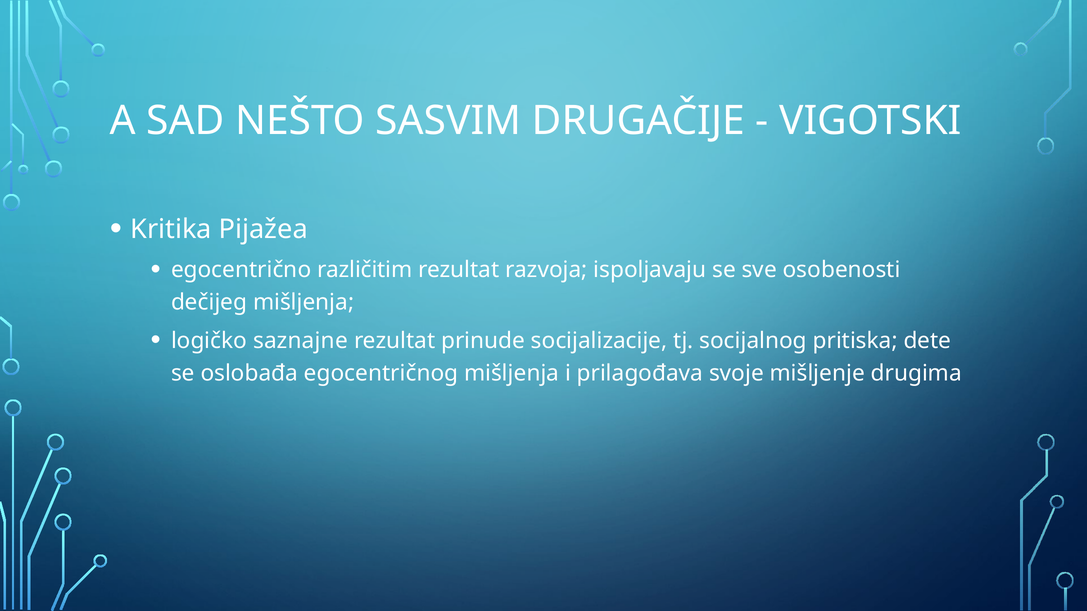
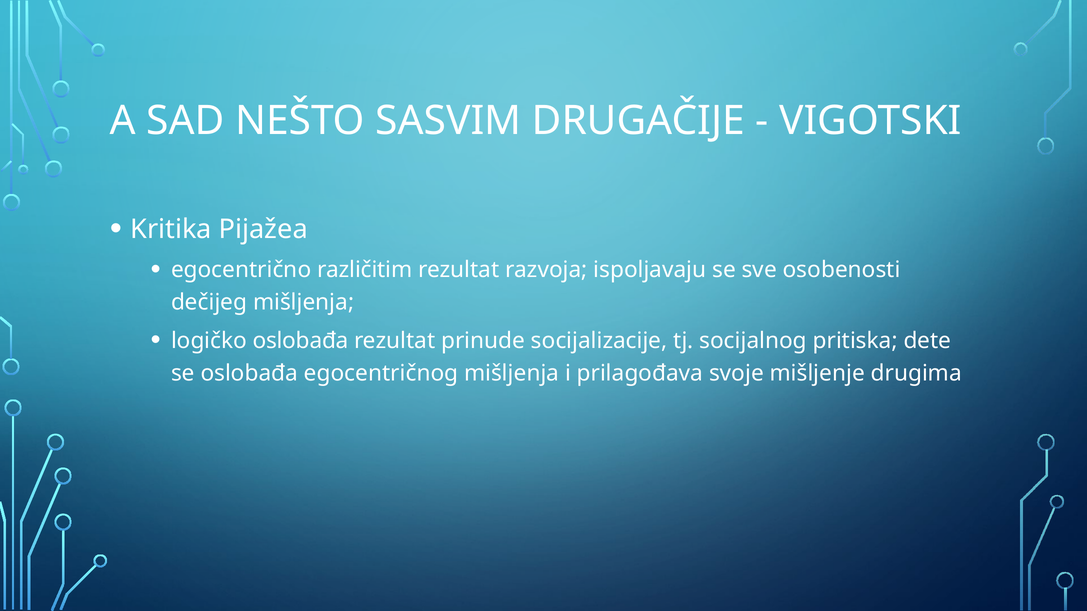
logičko saznajne: saznajne -> oslobađa (301, 341)
